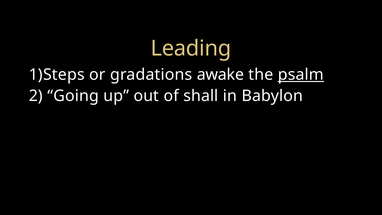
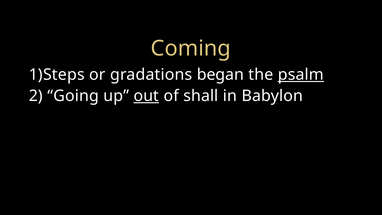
Leading: Leading -> Coming (191, 48)
awake: awake -> began (220, 75)
out underline: none -> present (146, 96)
